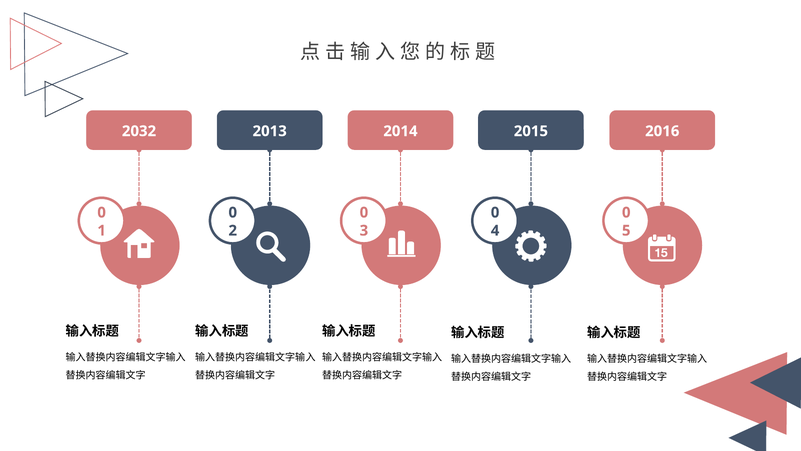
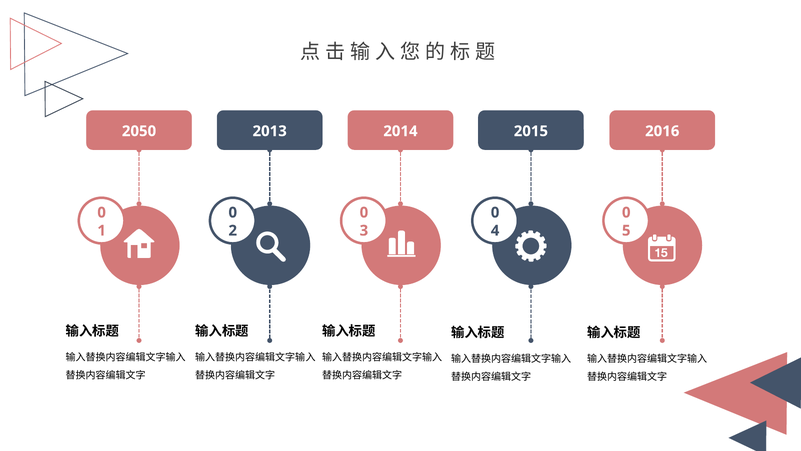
2032: 2032 -> 2050 (139, 131)
